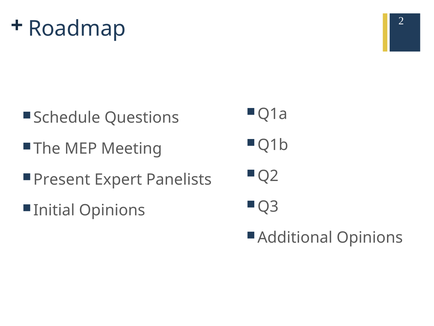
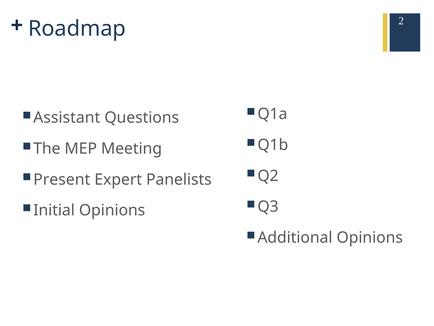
Schedule: Schedule -> Assistant (67, 118)
